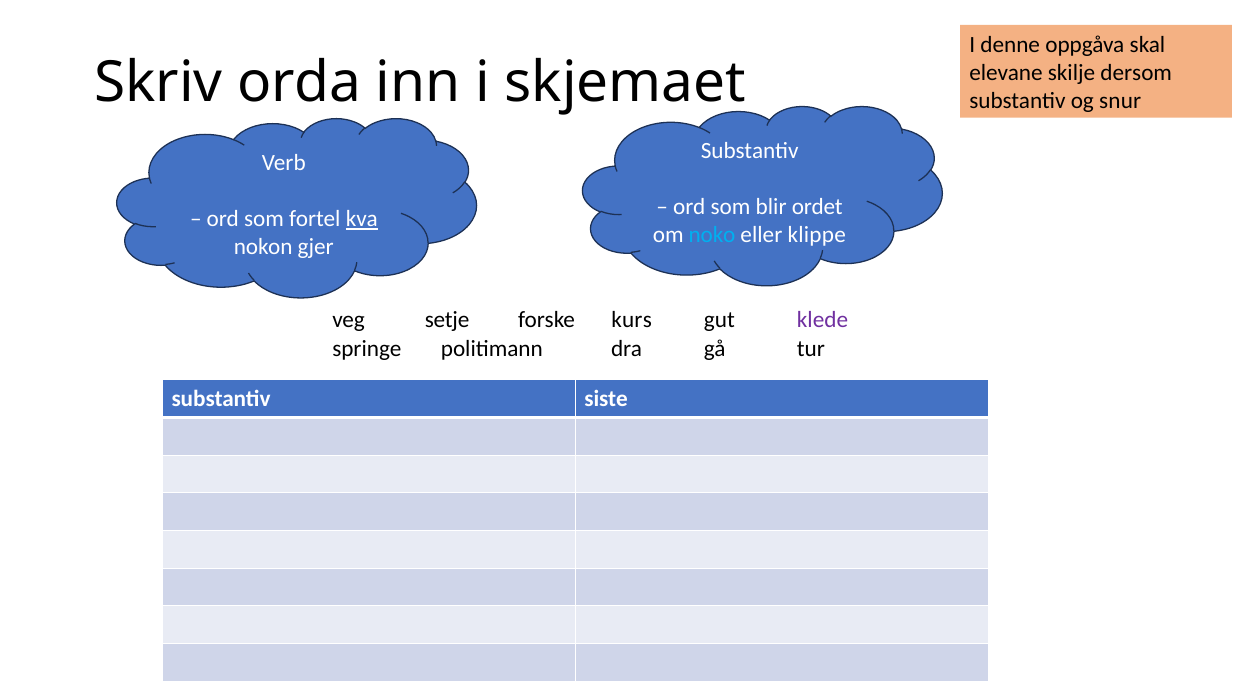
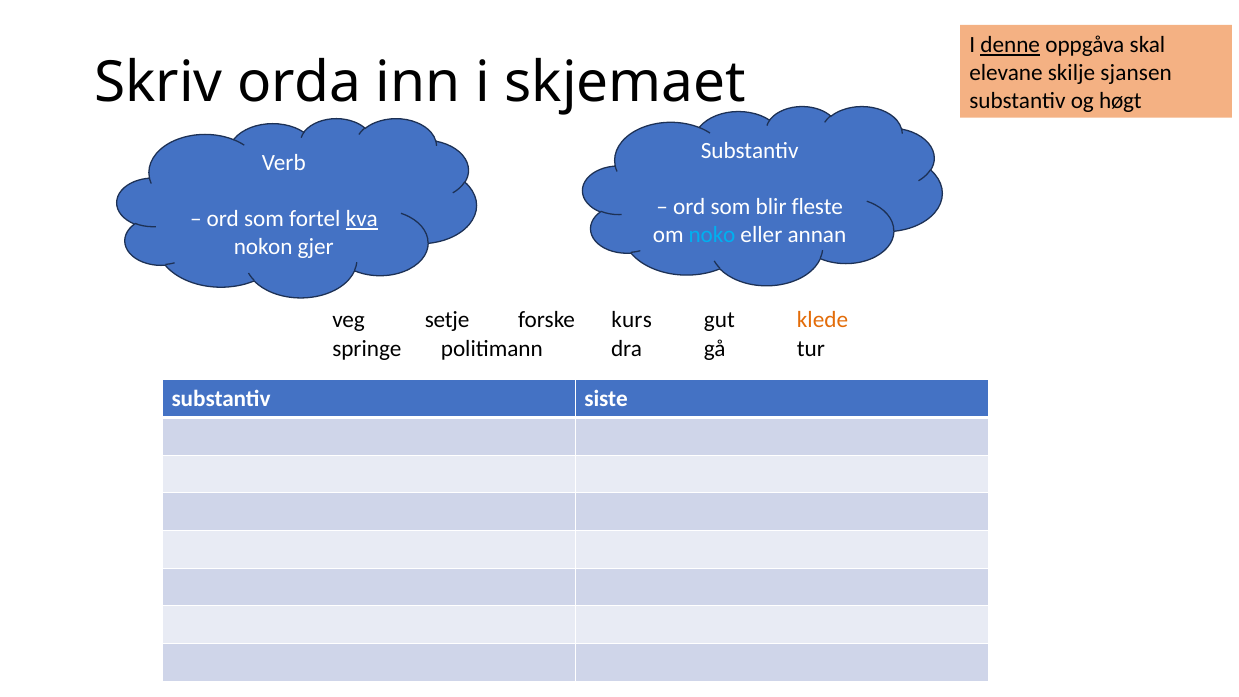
denne underline: none -> present (1010, 45)
dersom: dersom -> sjansen (1136, 73)
snur: snur -> høgt (1120, 101)
ordet: ordet -> fleste (817, 207)
klippe: klippe -> annan (817, 235)
klede colour: purple -> orange (823, 319)
